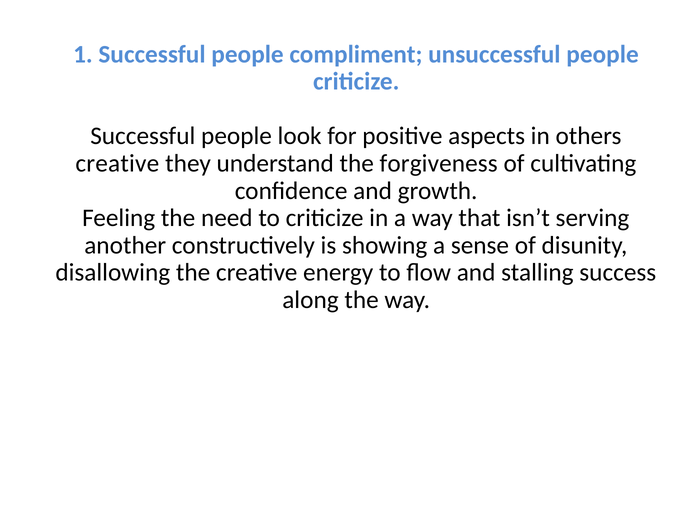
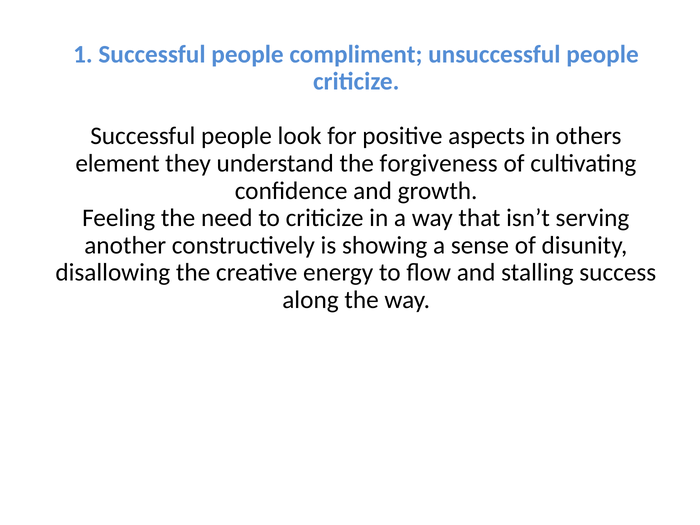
creative: creative -> element (118, 163)
